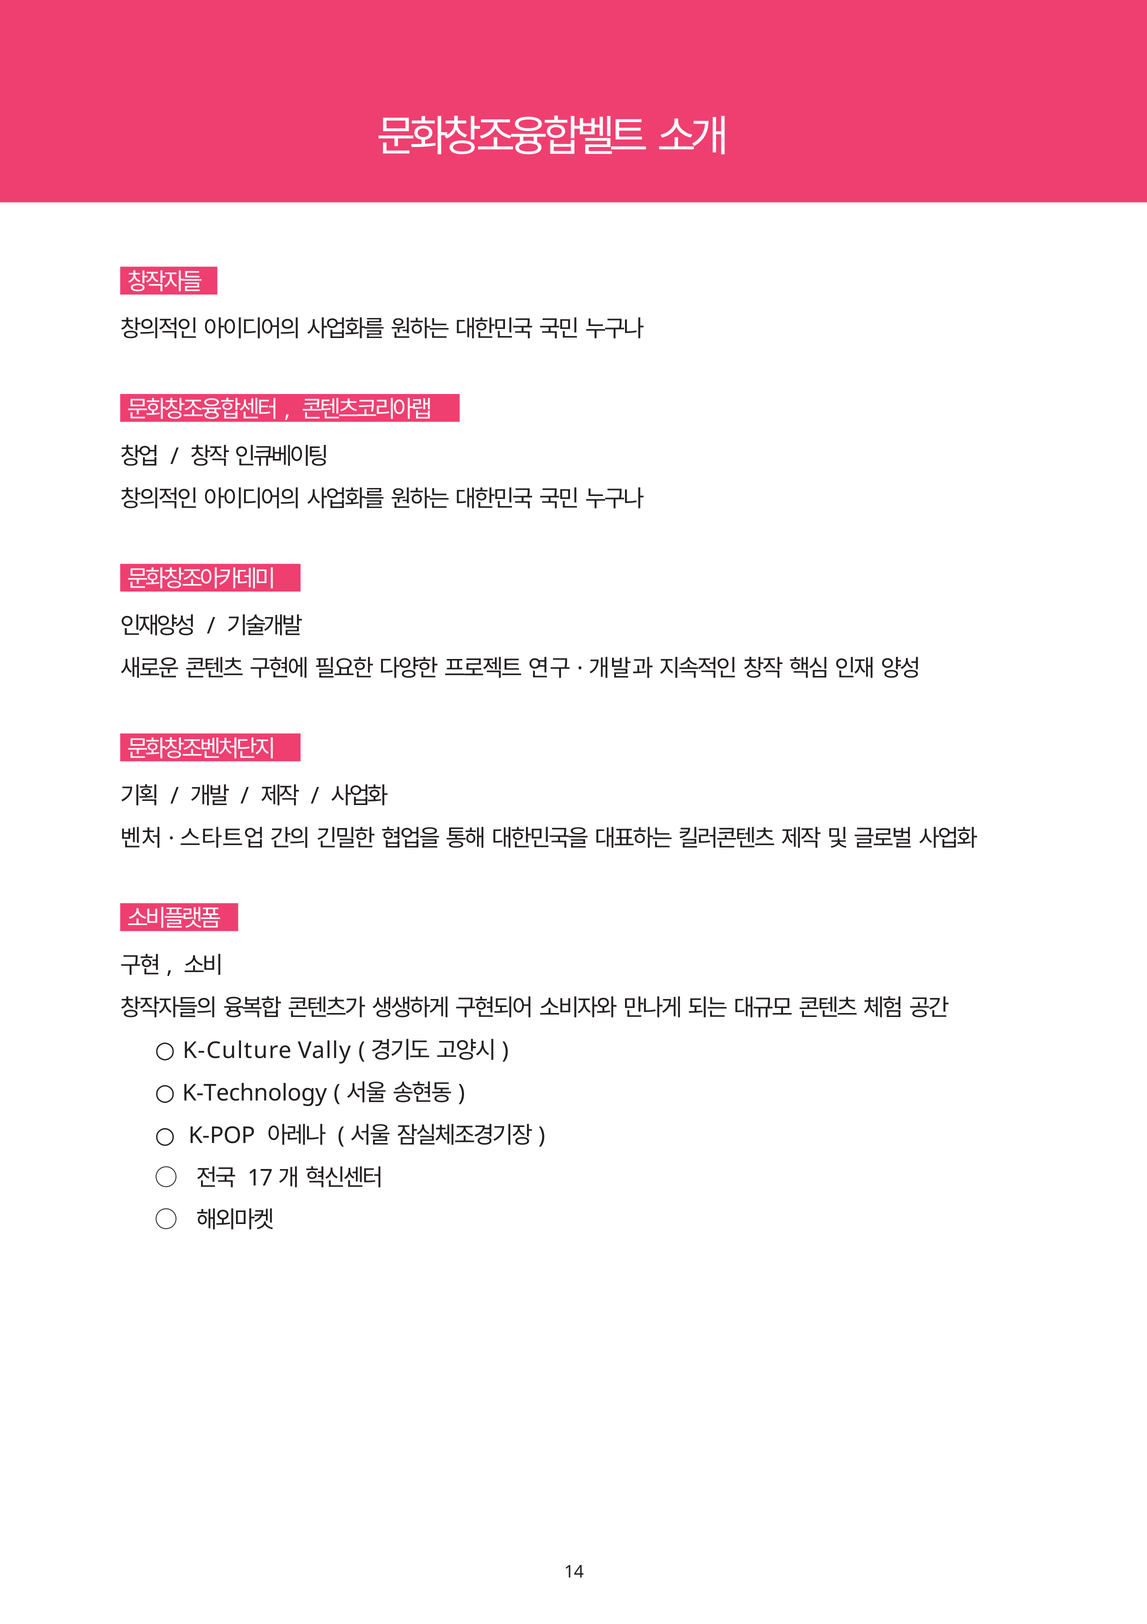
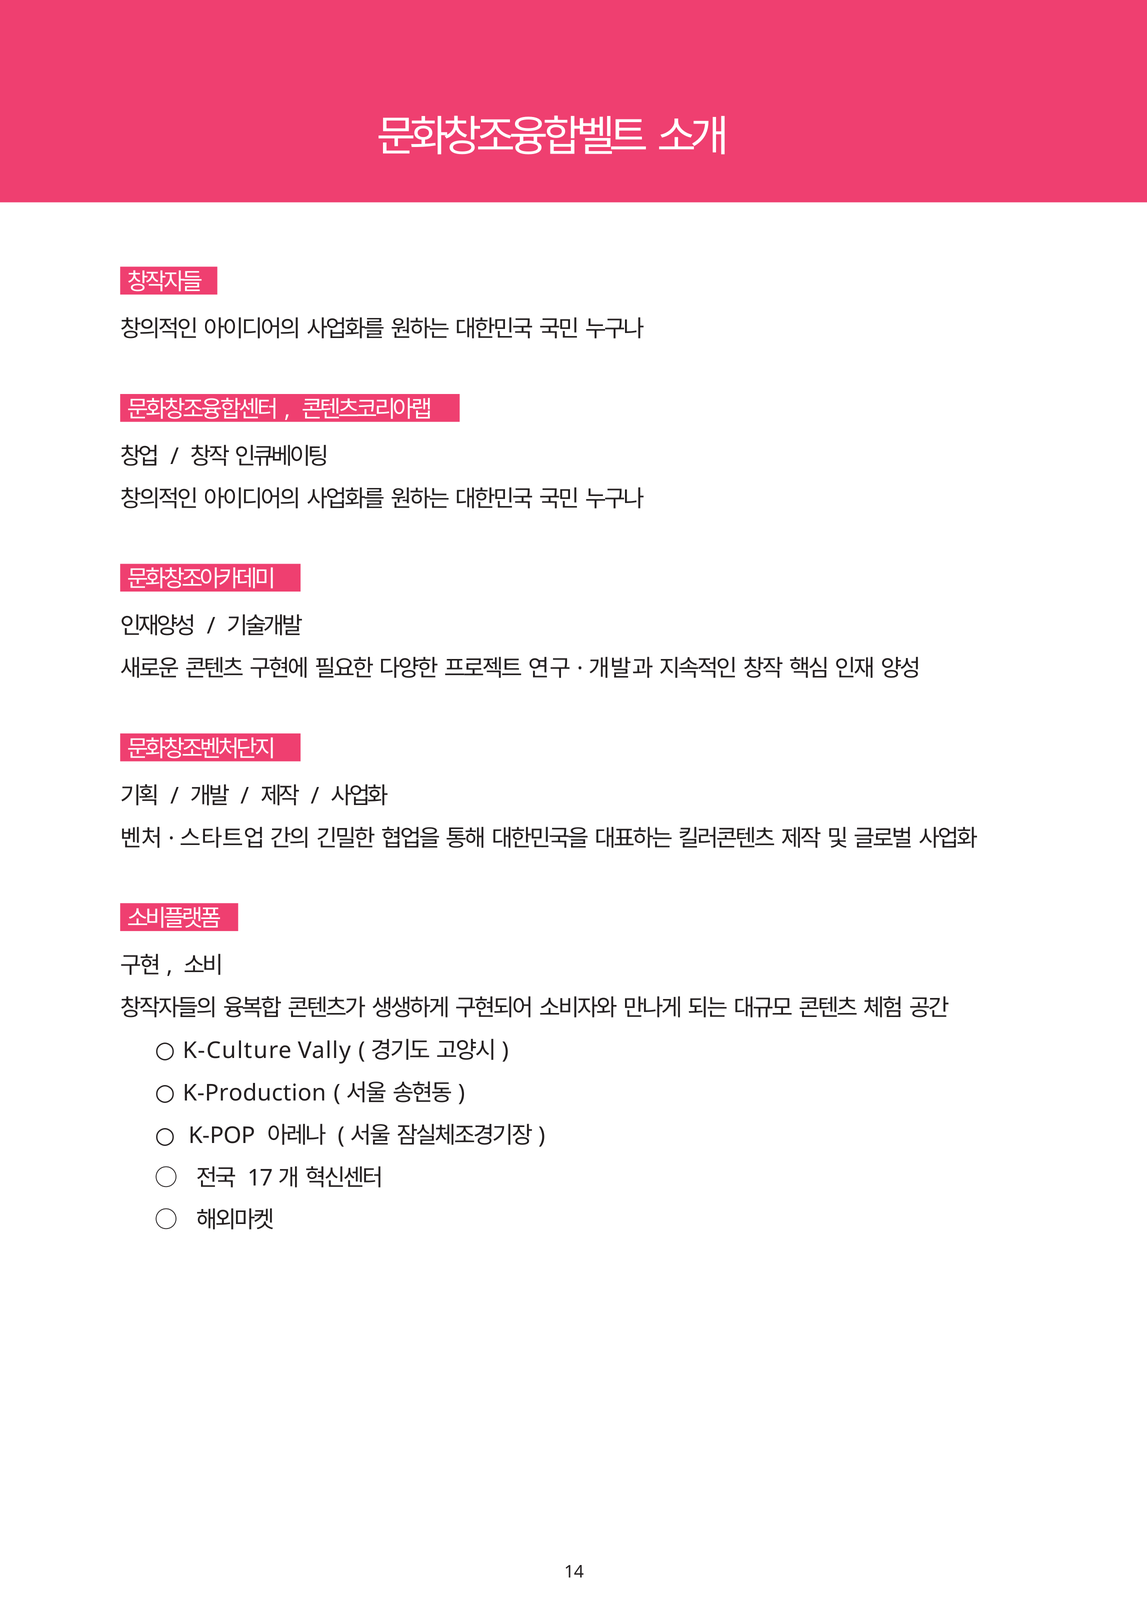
K-Technology: K-Technology -> K-Production (254, 1092)
